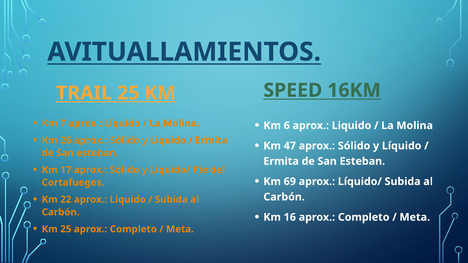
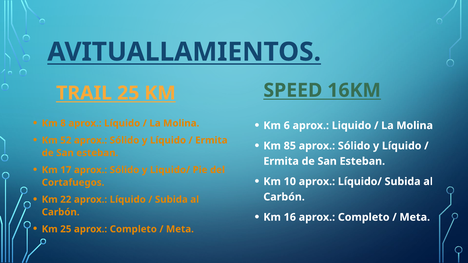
7: 7 -> 8 (63, 123)
26: 26 -> 52 (66, 140)
47: 47 -> 85 (290, 146)
69: 69 -> 10 (290, 182)
